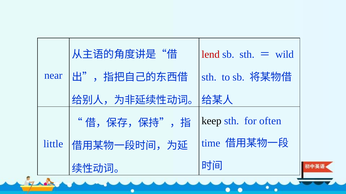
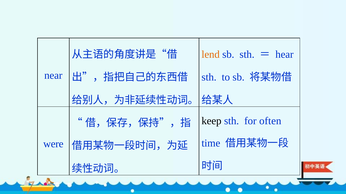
lend colour: red -> orange (211, 55)
wild: wild -> hear (284, 55)
little: little -> were (53, 144)
